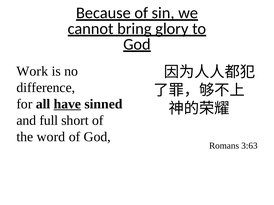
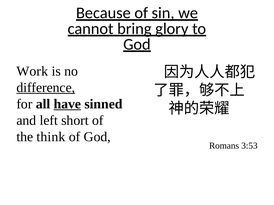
difference underline: none -> present (46, 88)
full: full -> left (49, 121)
word: word -> think (51, 137)
3:63: 3:63 -> 3:53 (249, 146)
